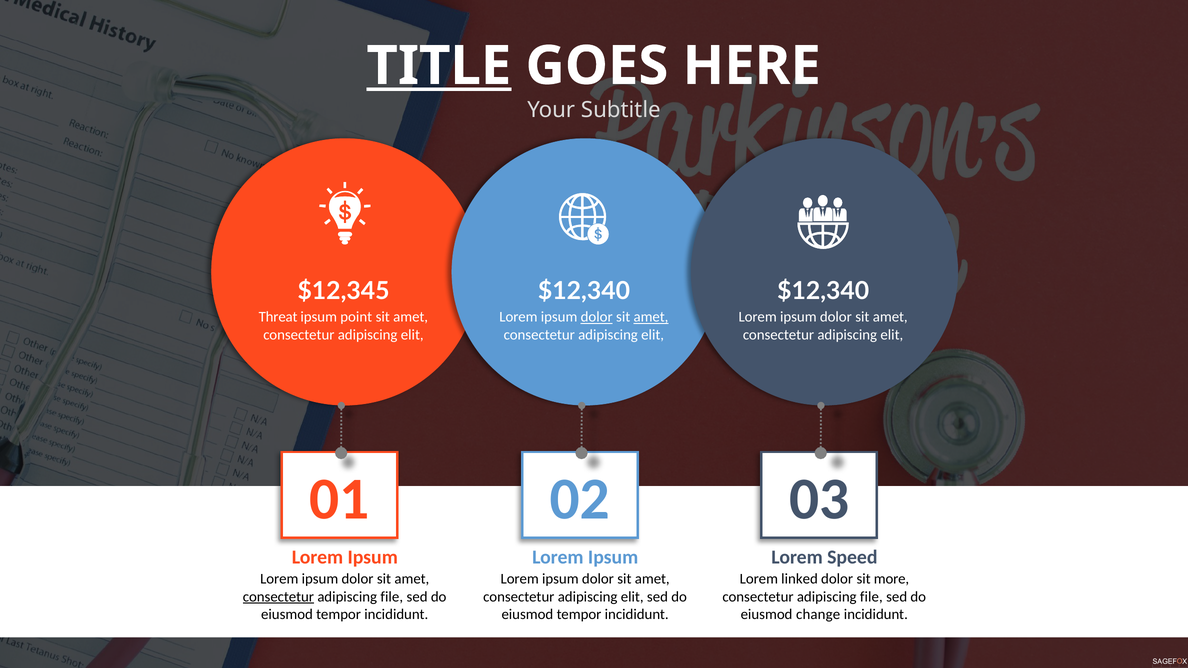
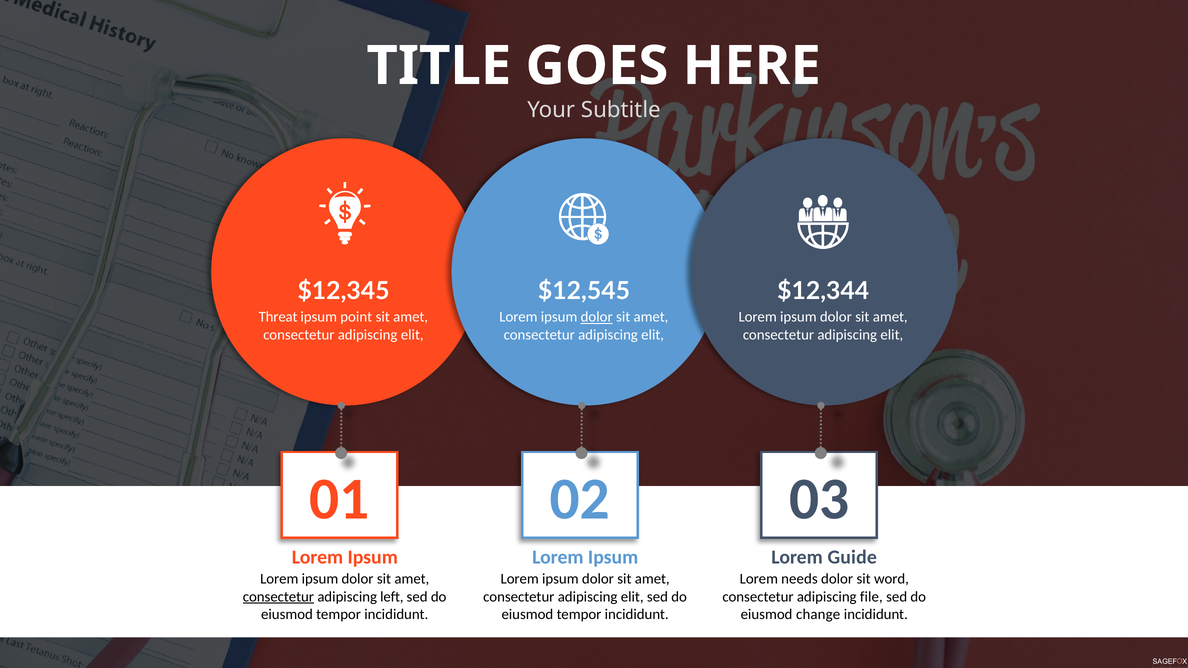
TITLE underline: present -> none (439, 66)
$12,340: $12,340 -> $12,545 (584, 291)
$12,340: $12,340 -> $12,344 (823, 291)
amet underline: present -> none (651, 317)
Speed: Speed -> Guide (852, 557)
linked: linked -> needs (799, 579)
more: more -> word (891, 579)
file: file -> left (392, 597)
